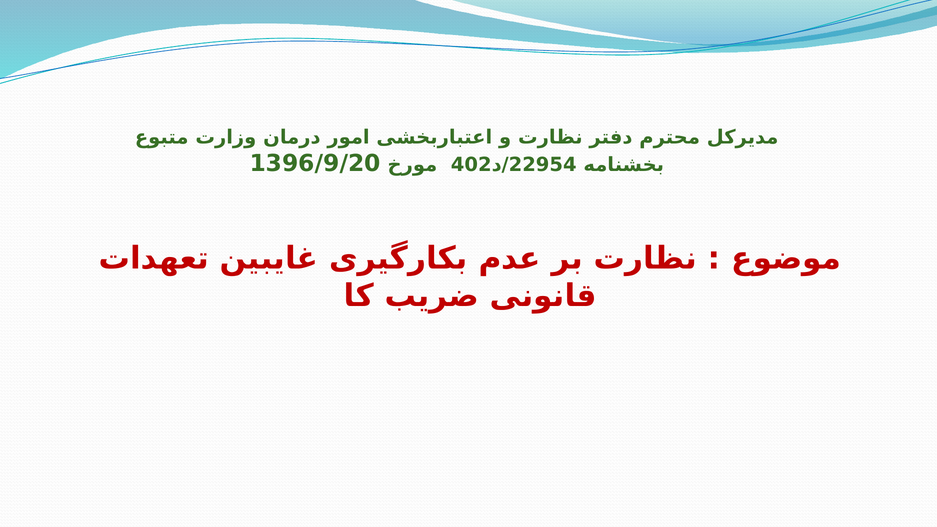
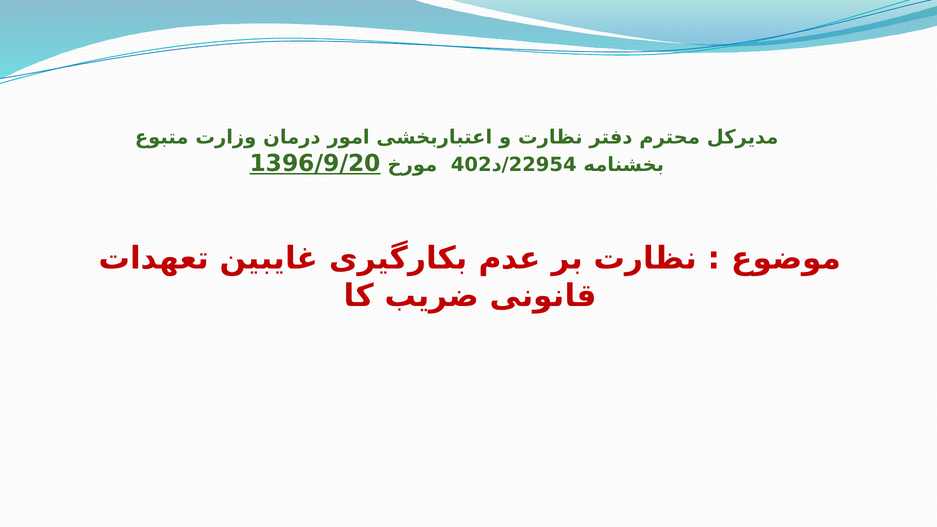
1396/9/20 underline: none -> present (315, 164)
